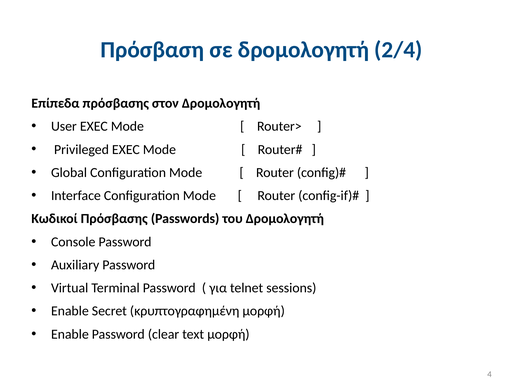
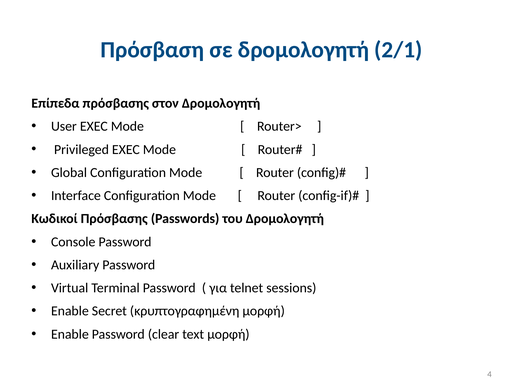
2/4: 2/4 -> 2/1 (398, 50)
